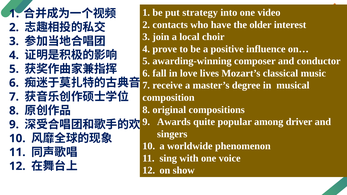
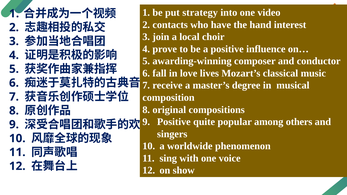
older: older -> hand (260, 25)
Awards: Awards -> Positive (174, 122)
driver: driver -> others (299, 122)
